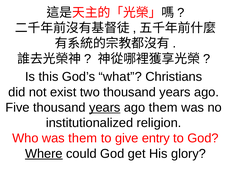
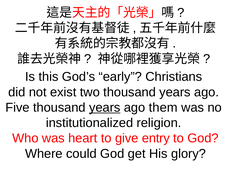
what: what -> early (120, 77)
was them: them -> heart (83, 138)
Where underline: present -> none (44, 153)
